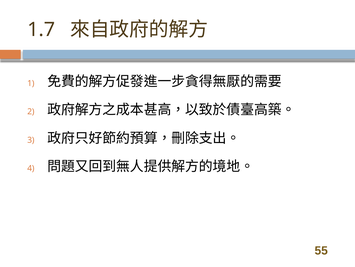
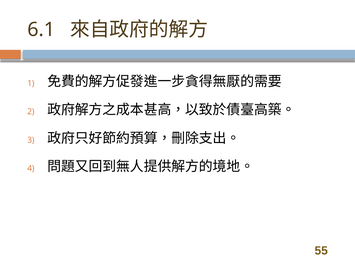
1.7: 1.7 -> 6.1 (41, 29)
